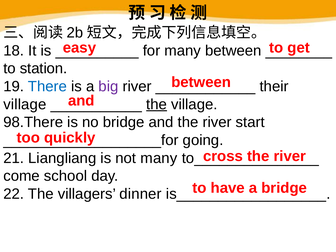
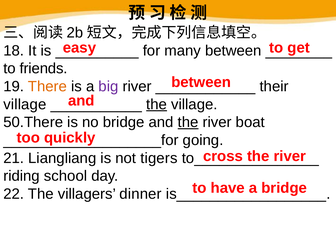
station: station -> friends (44, 69)
There colour: blue -> orange (47, 86)
98.There: 98.There -> 50.There (33, 122)
the underline: none -> present (188, 122)
start: start -> boat (250, 122)
not many: many -> tigers (159, 158)
come: come -> riding (22, 176)
